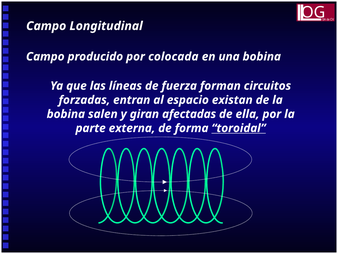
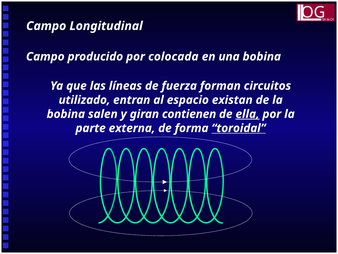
forzadas: forzadas -> utilizado (84, 100)
afectadas: afectadas -> contienen (189, 114)
ella underline: none -> present (247, 114)
